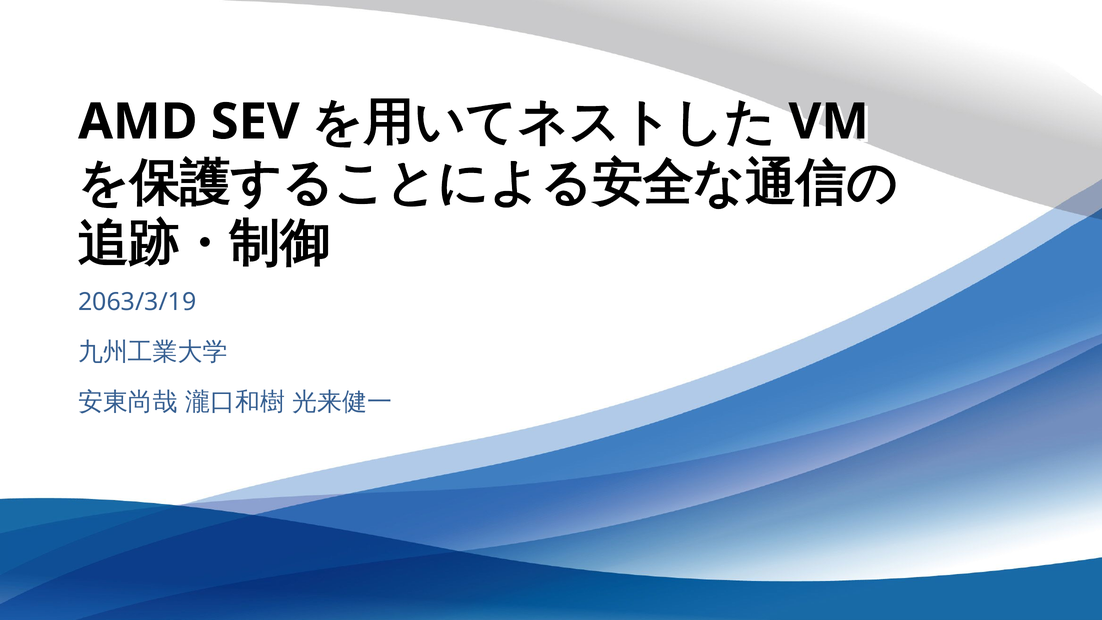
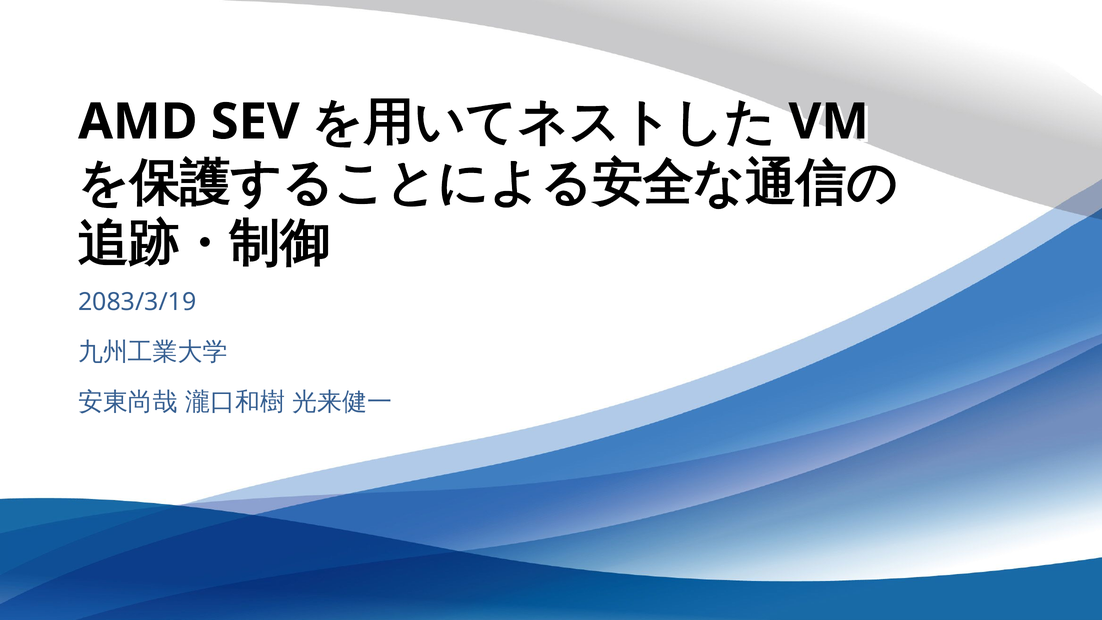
2063/3/19: 2063/3/19 -> 2083/3/19 (137, 302)
